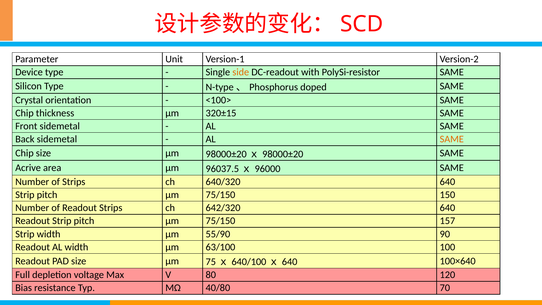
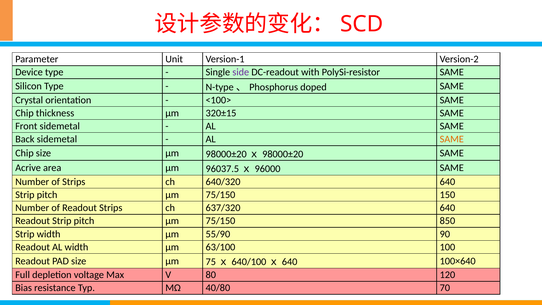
side colour: orange -> purple (241, 72)
642/320: 642/320 -> 637/320 (223, 208)
157: 157 -> 850 (447, 221)
